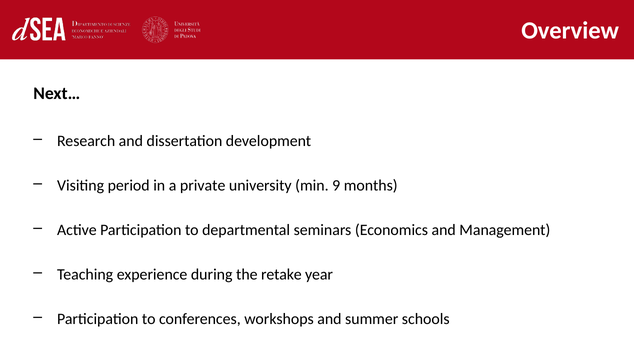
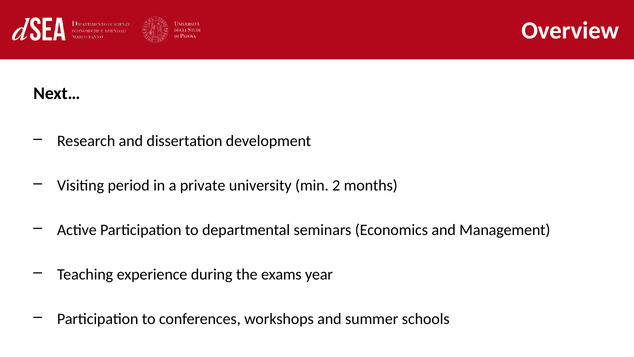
9: 9 -> 2 (336, 185)
retake: retake -> exams (281, 274)
